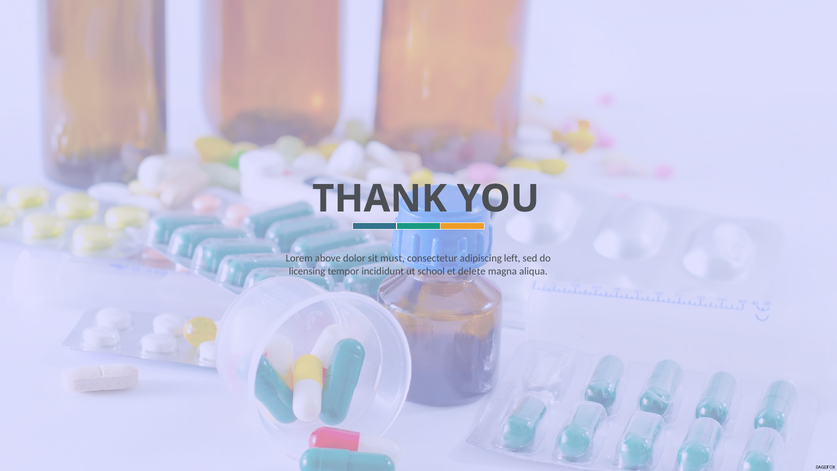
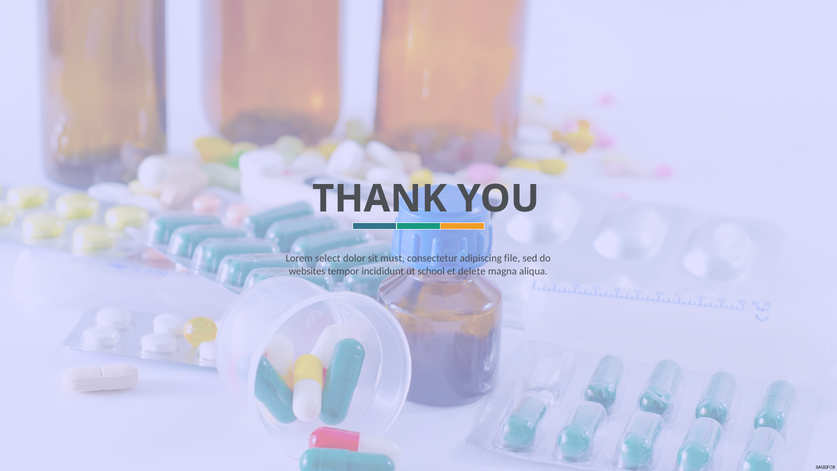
above: above -> select (328, 258)
left: left -> file (512, 258)
licensing: licensing -> websites (307, 271)
